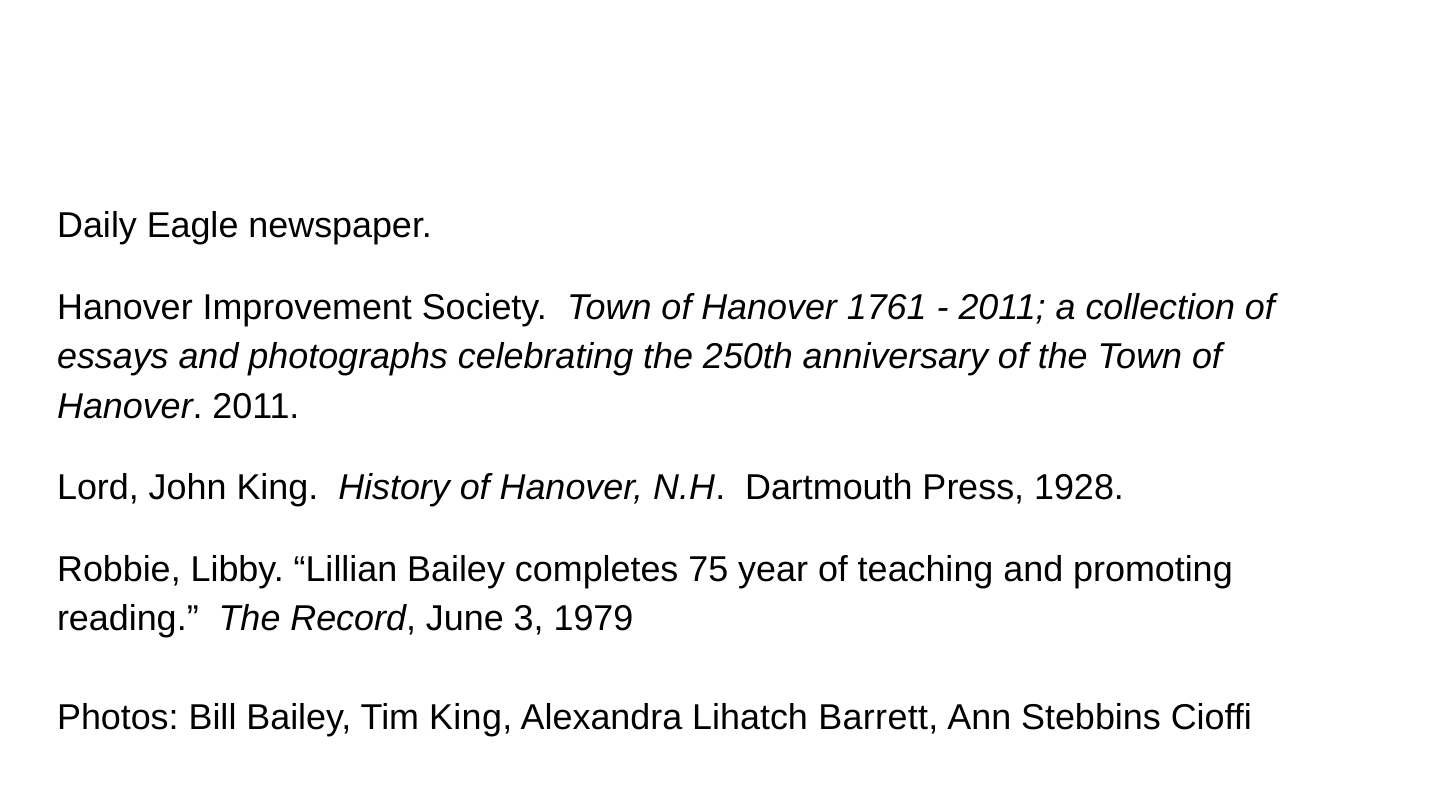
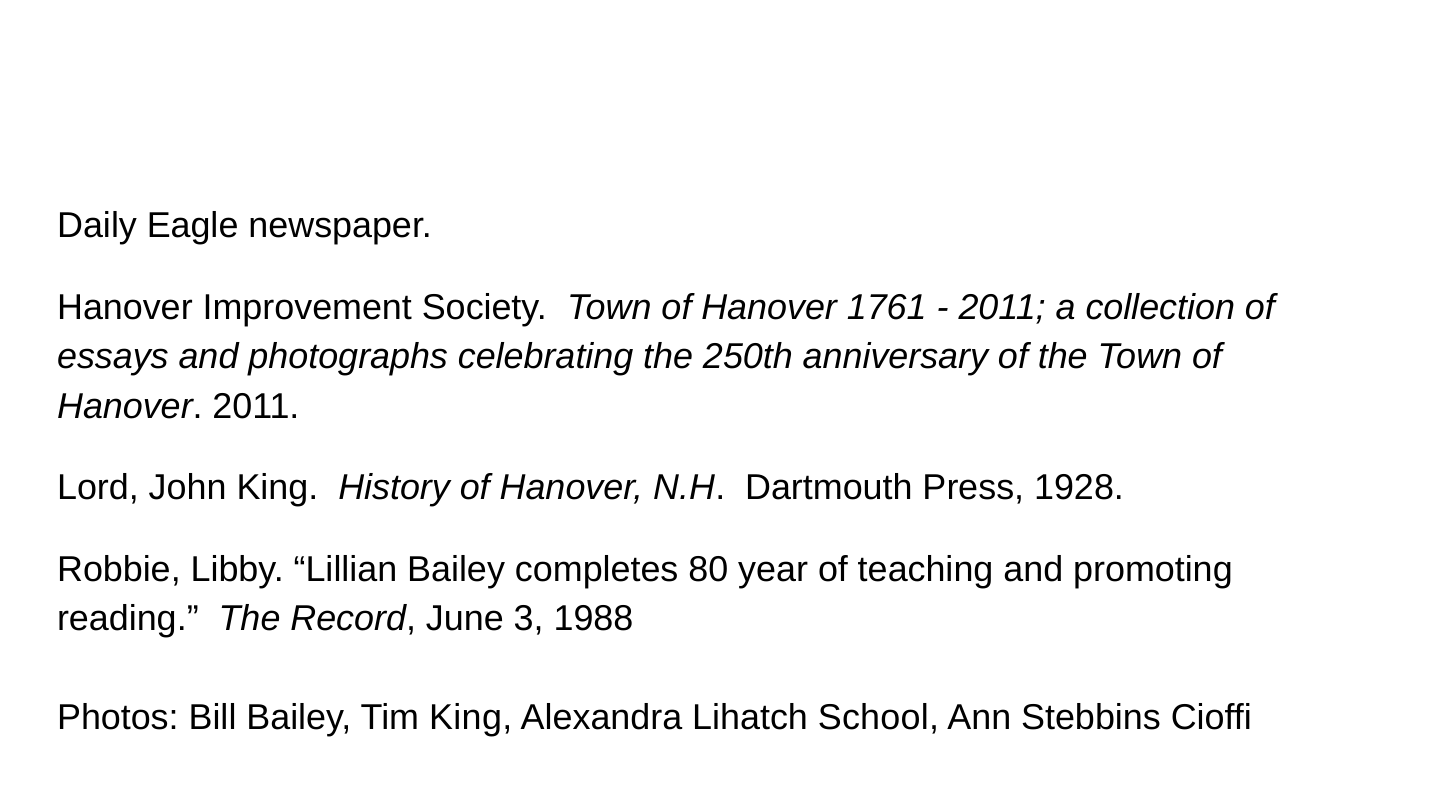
75: 75 -> 80 (708, 569)
1979: 1979 -> 1988 (594, 619)
Barrett: Barrett -> School (878, 718)
